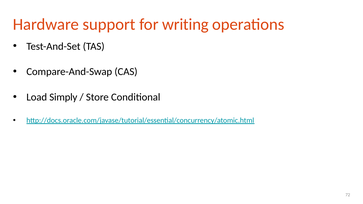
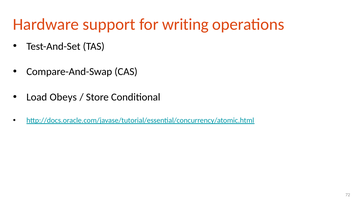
Simply: Simply -> Obeys (63, 97)
